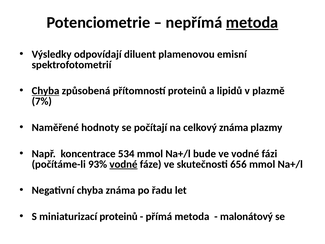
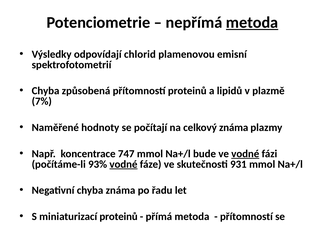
diluent: diluent -> chlorid (140, 54)
Chyba underline: present -> none (46, 91)
534: 534 -> 747 (126, 154)
vodné underline: none -> present (245, 154)
656: 656 -> 931 (238, 164)
malonátový: malonátový -> přítomností (246, 216)
